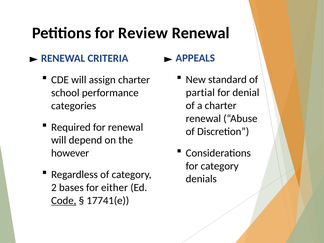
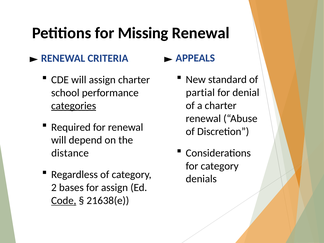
Review: Review -> Missing (143, 33)
categories underline: none -> present (74, 106)
however: however -> distance (70, 153)
for either: either -> assign (115, 188)
17741(e: 17741(e -> 21638(e (108, 201)
